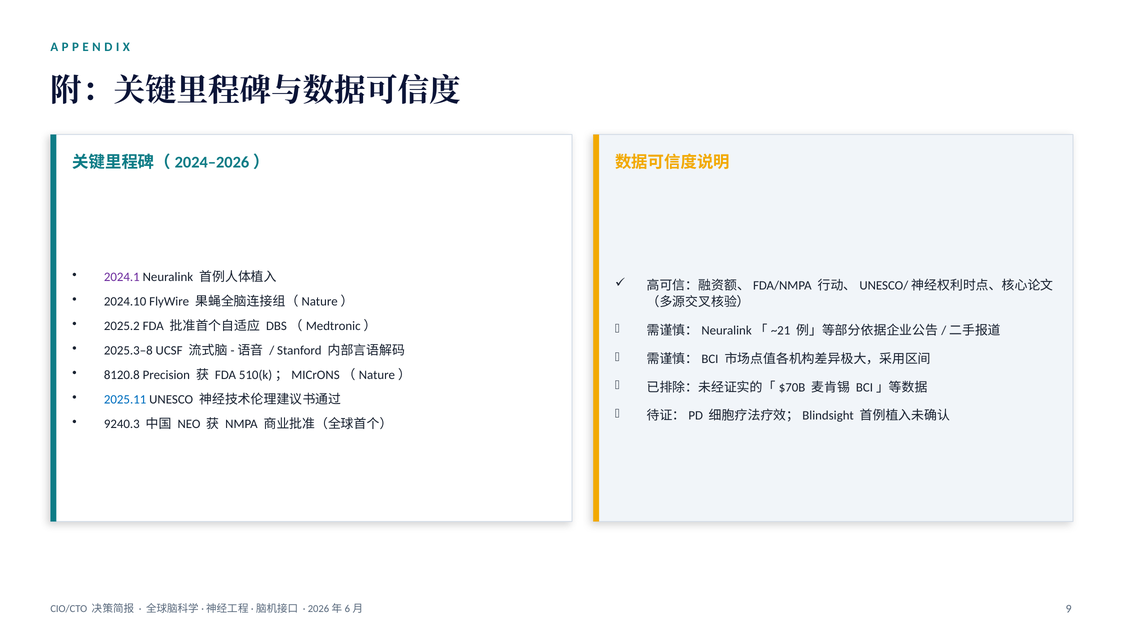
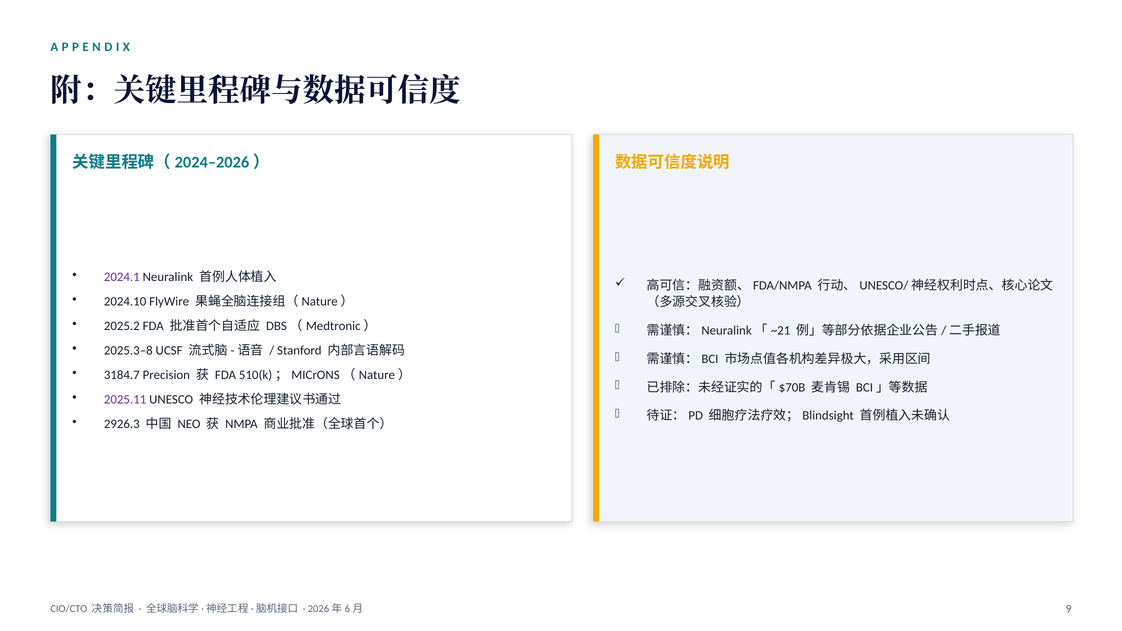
8120.8: 8120.8 -> 3184.7 (122, 375)
2025.11 colour: blue -> purple (125, 400)
9240.3: 9240.3 -> 2926.3 (122, 424)
